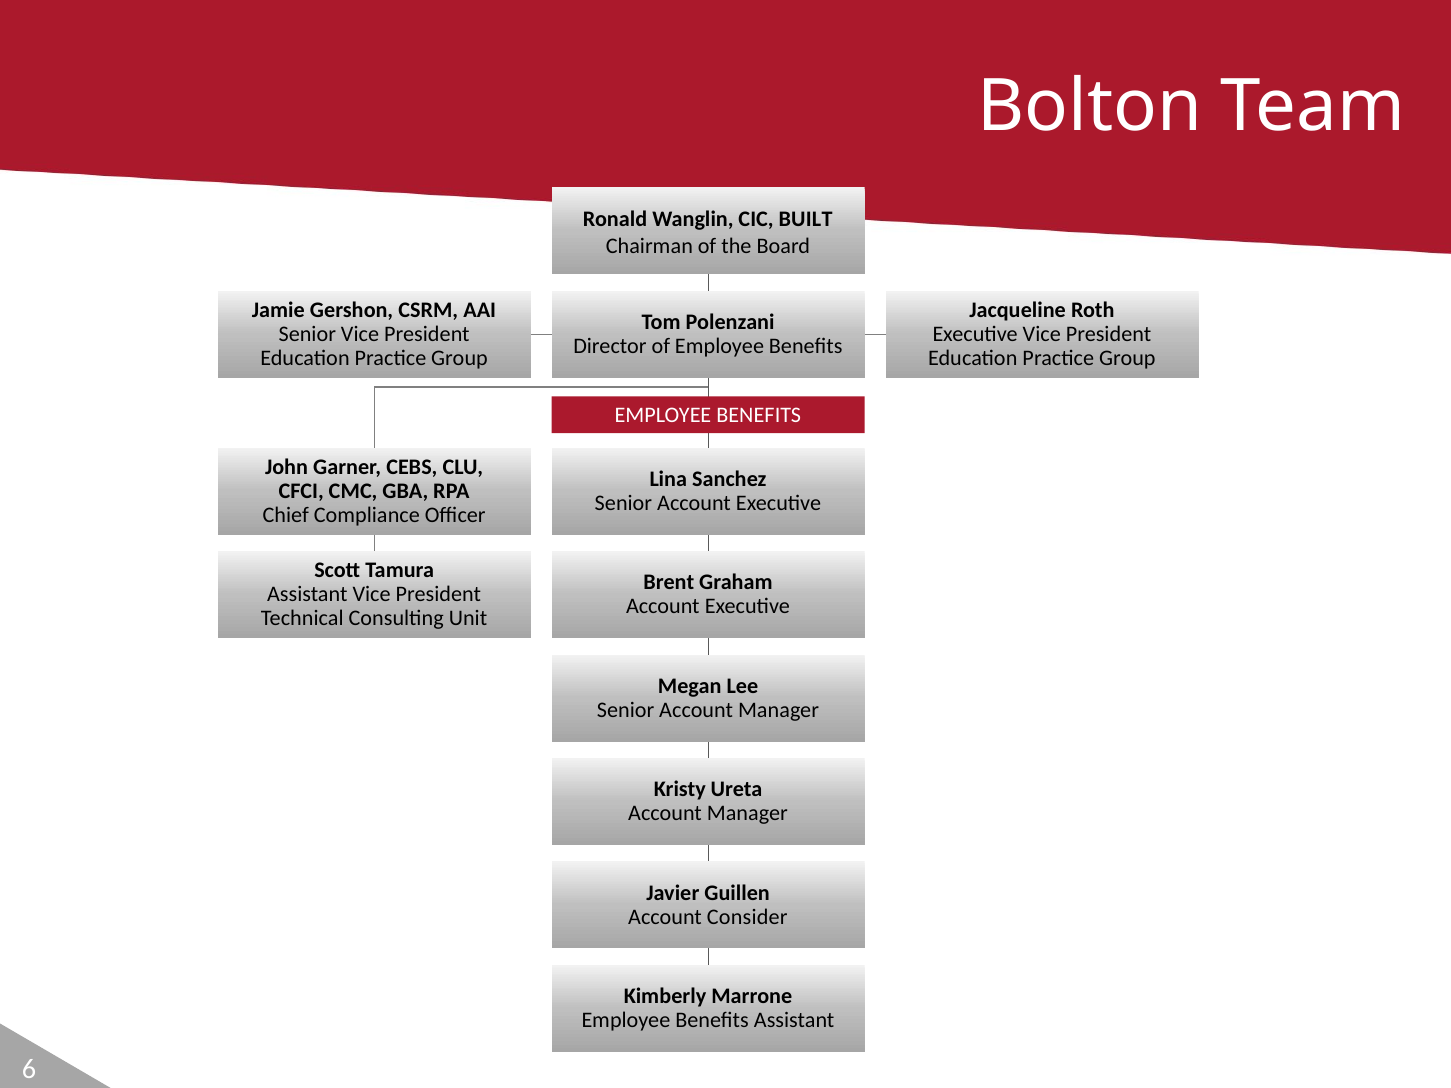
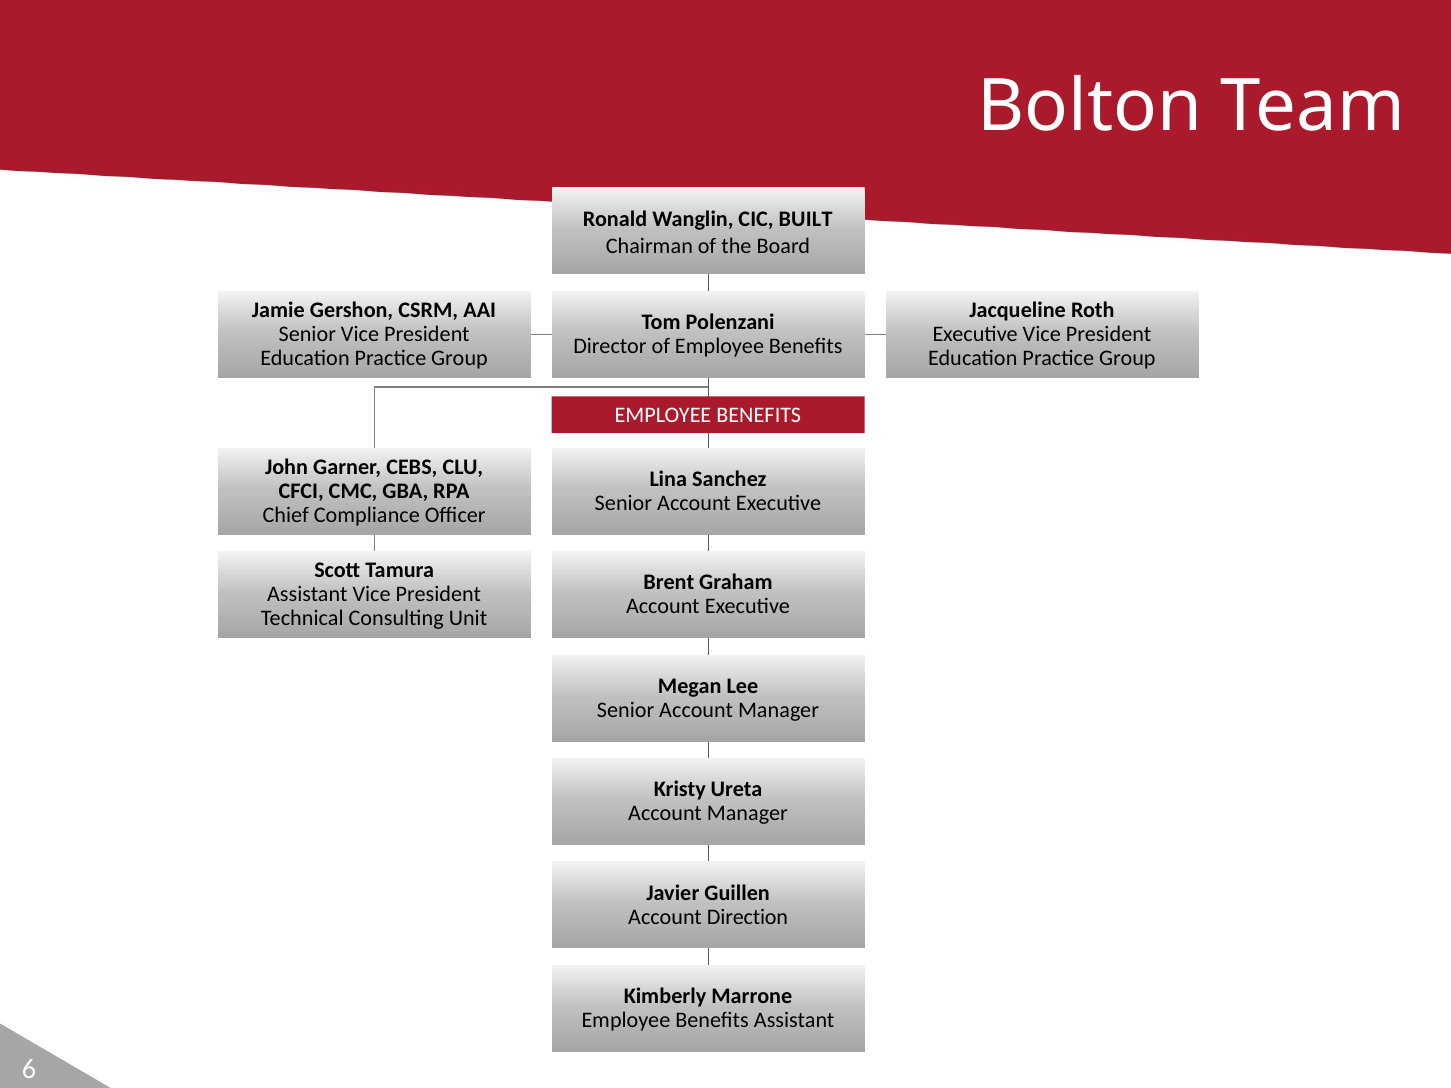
Consider: Consider -> Direction (747, 917)
